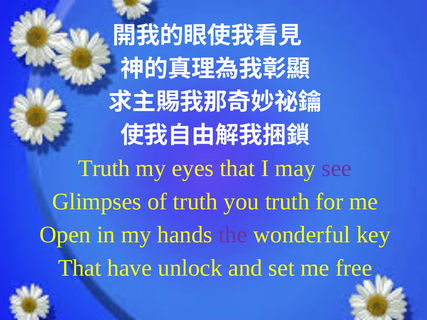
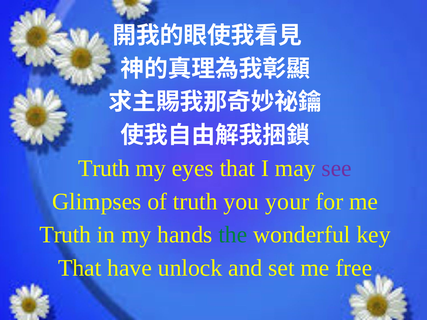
you truth: truth -> your (287, 202)
Open: Open -> Truth (65, 235)
the colour: purple -> green (233, 235)
